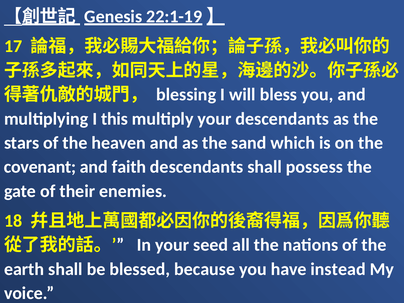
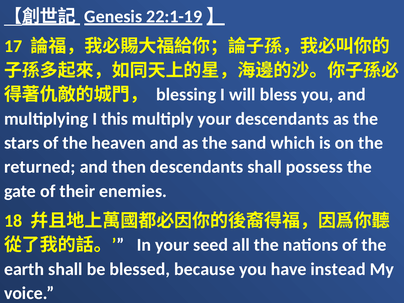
covenant: covenant -> returned (40, 167)
faith: faith -> then (129, 167)
